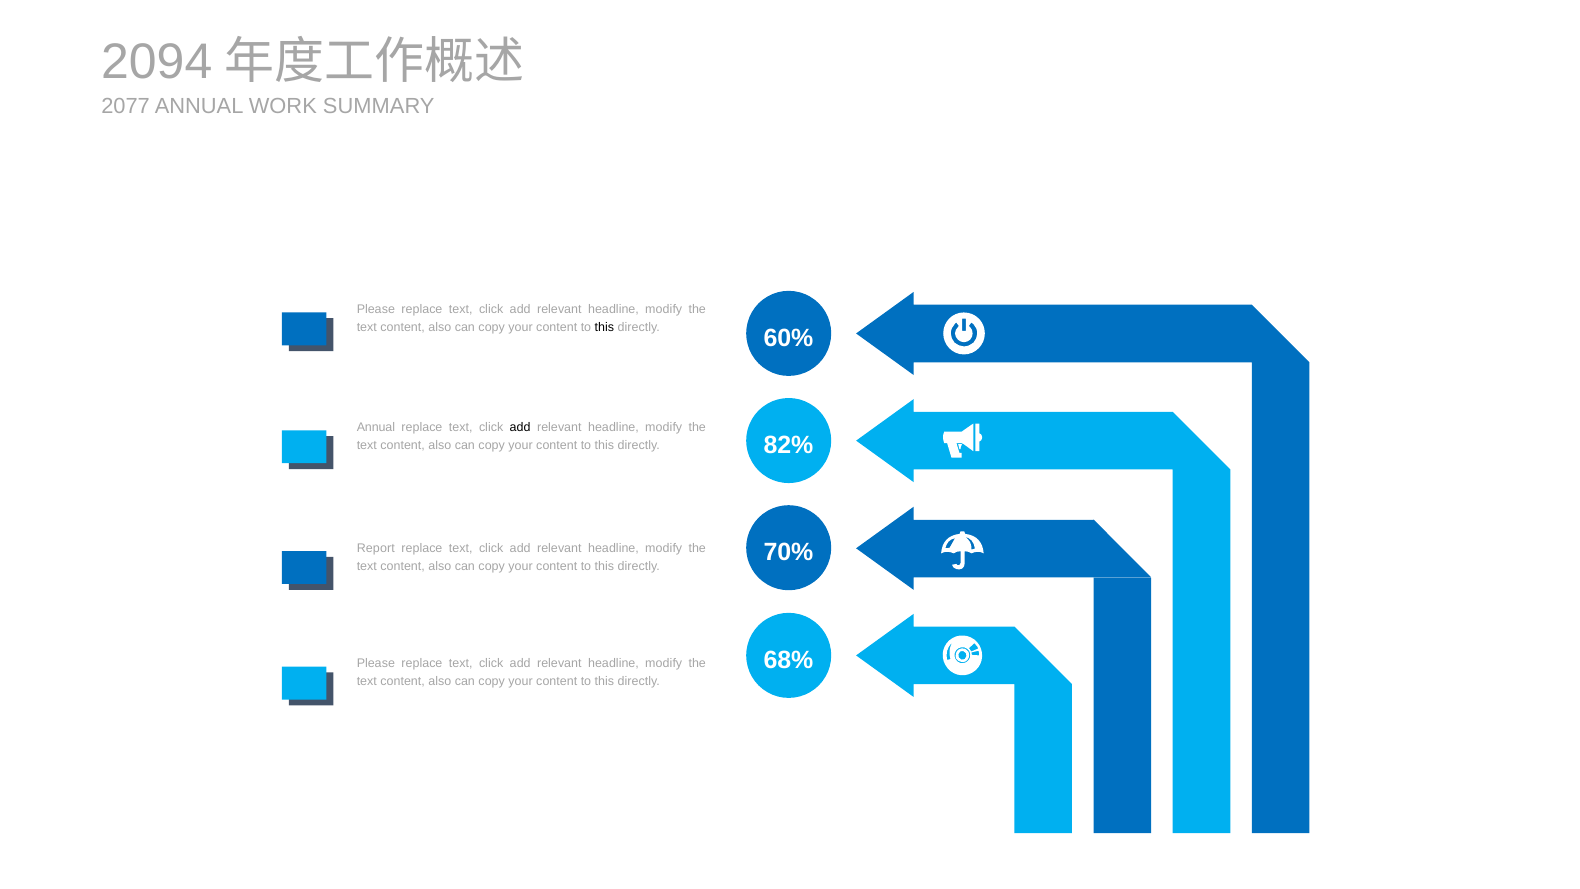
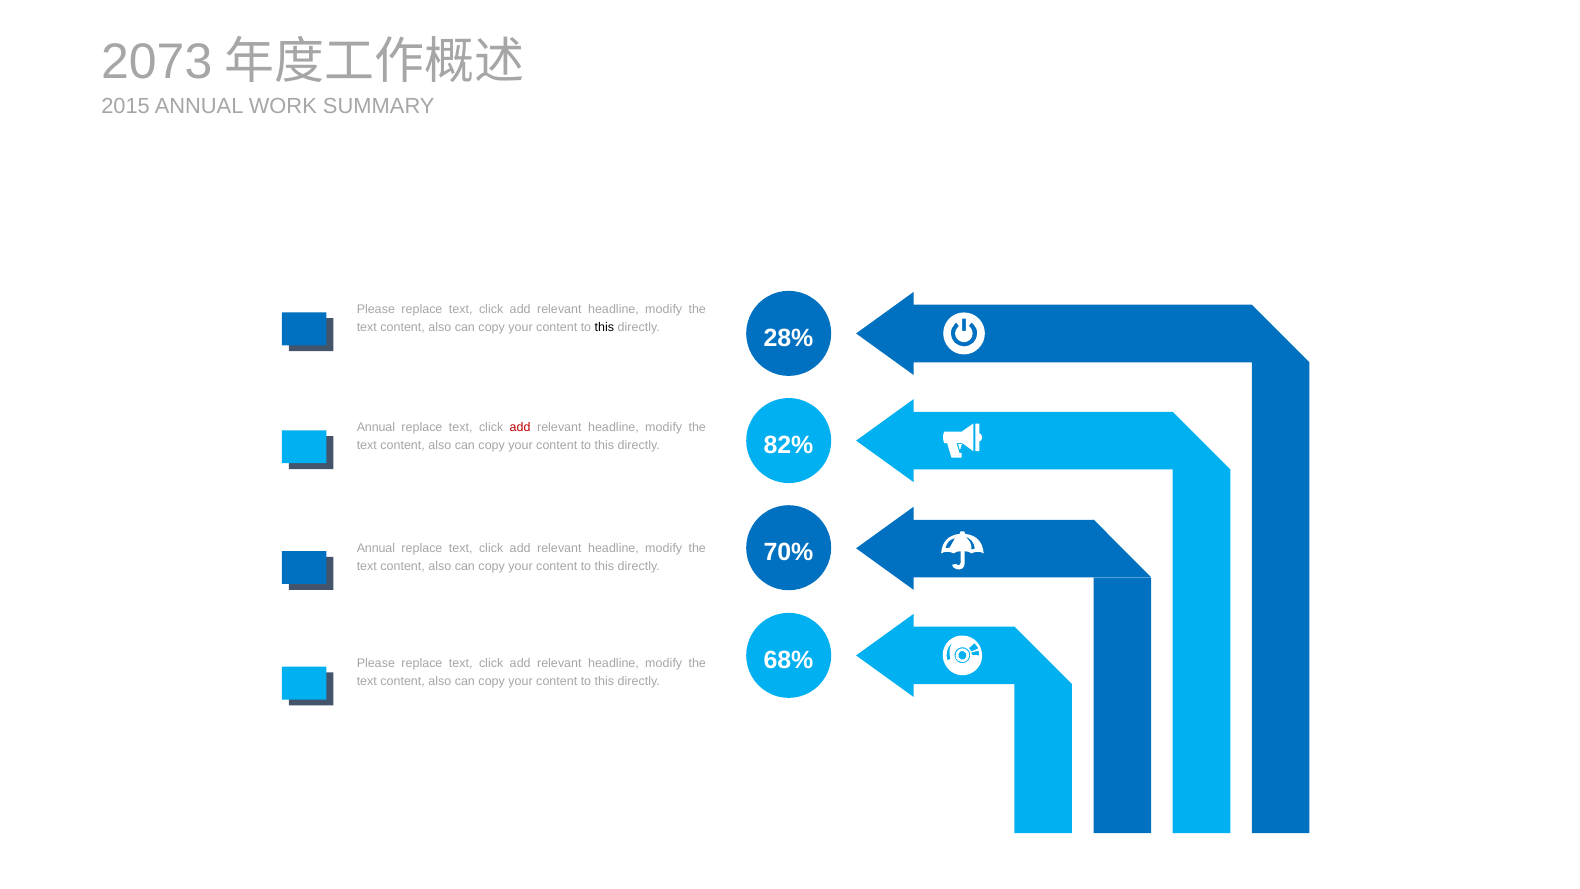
2094: 2094 -> 2073 (157, 62)
2077: 2077 -> 2015 (126, 106)
60%: 60% -> 28% (789, 338)
add colour: black -> red (520, 427)
Report: Report -> Annual (376, 548)
